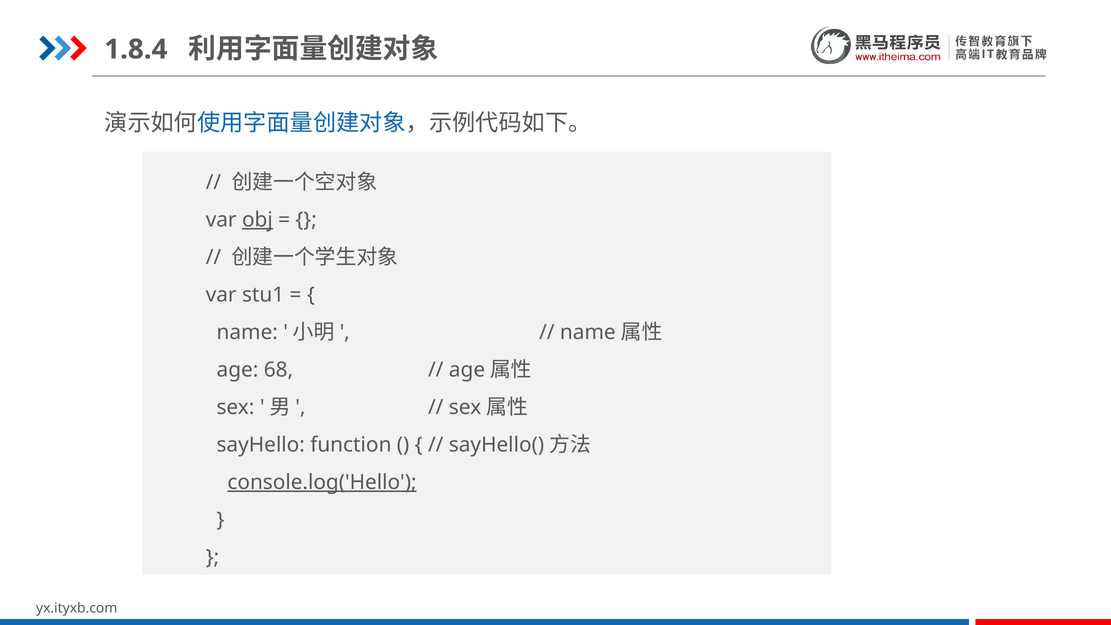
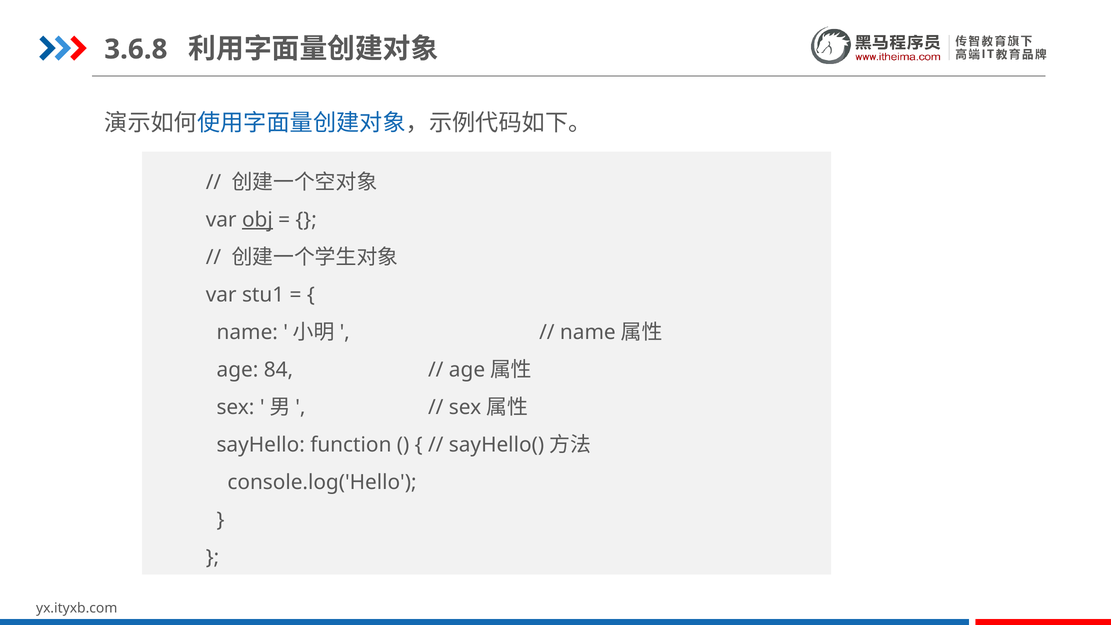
1.8.4: 1.8.4 -> 3.6.8 (136, 49)
68: 68 -> 84 (278, 370)
console.log('Hello underline: present -> none (322, 482)
